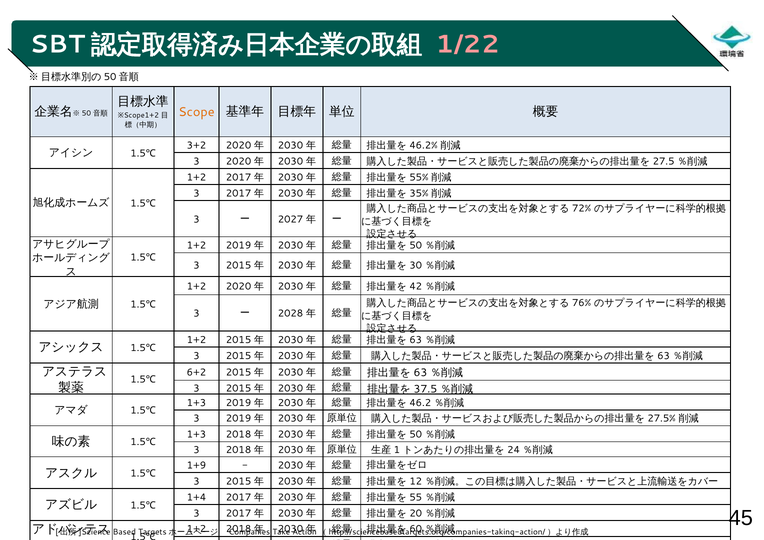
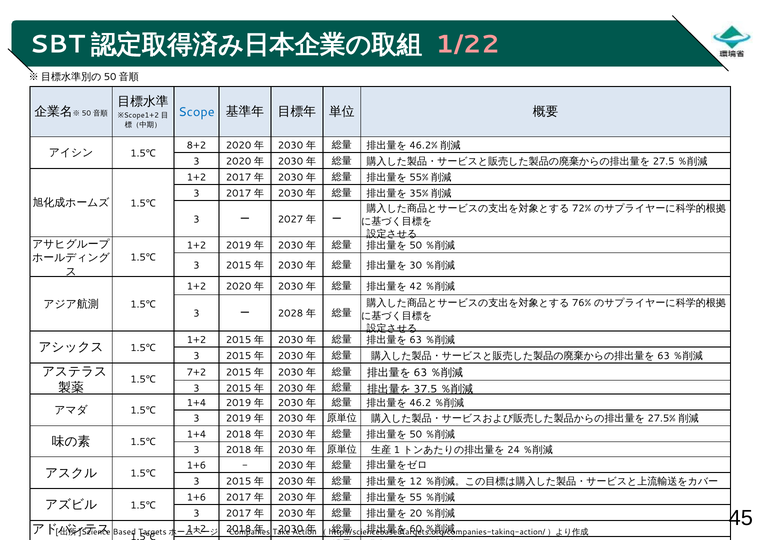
Scope colour: orange -> blue (196, 112)
3+2: 3+2 -> 8+2 (196, 145)
6+2: 6+2 -> 7+2 (196, 373)
1+3: 1+3 -> 1+4 (196, 403)
1+3: 1+3 -> 1+4 (196, 435)
1+9: 1+9 -> 1+6 (196, 466)
1+4: 1+4 -> 1+6 (196, 497)
